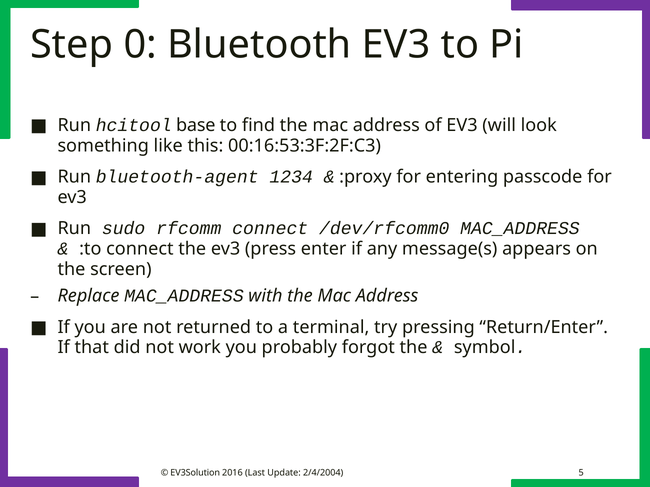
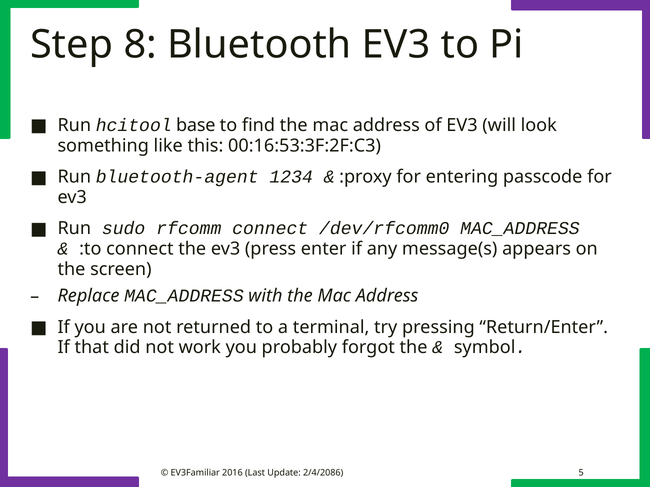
0: 0 -> 8 (140, 45)
EV3Solution: EV3Solution -> EV3Familiar (195, 473)
2/4/2004: 2/4/2004 -> 2/4/2086 (323, 473)
